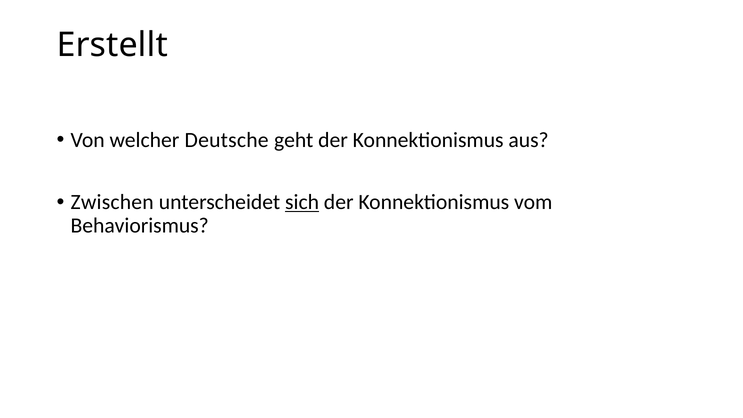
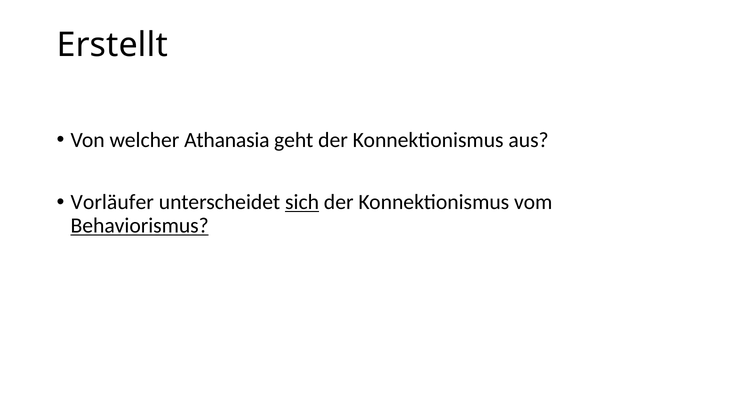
Deutsche: Deutsche -> Athanasia (227, 140)
Zwischen: Zwischen -> Vorläufer (112, 202)
Behaviorismus underline: none -> present (140, 226)
